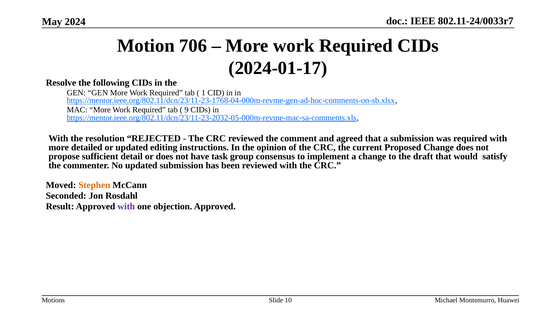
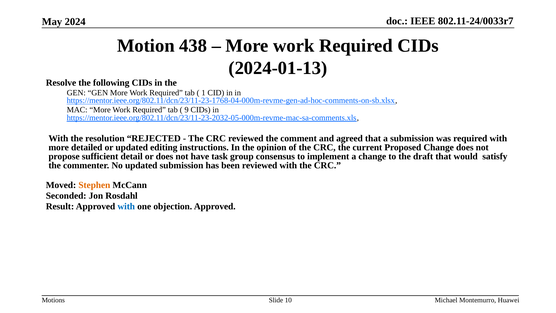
706: 706 -> 438 (193, 46)
2024-01-17: 2024-01-17 -> 2024-01-13 (278, 68)
with colour: purple -> blue (126, 206)
